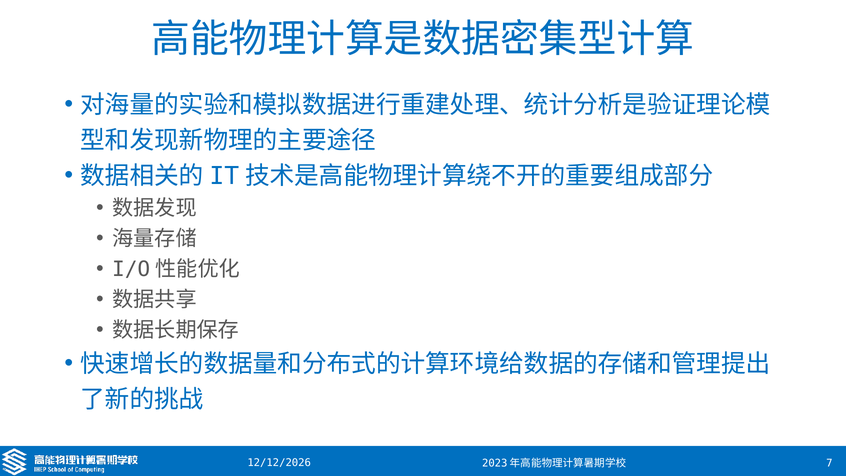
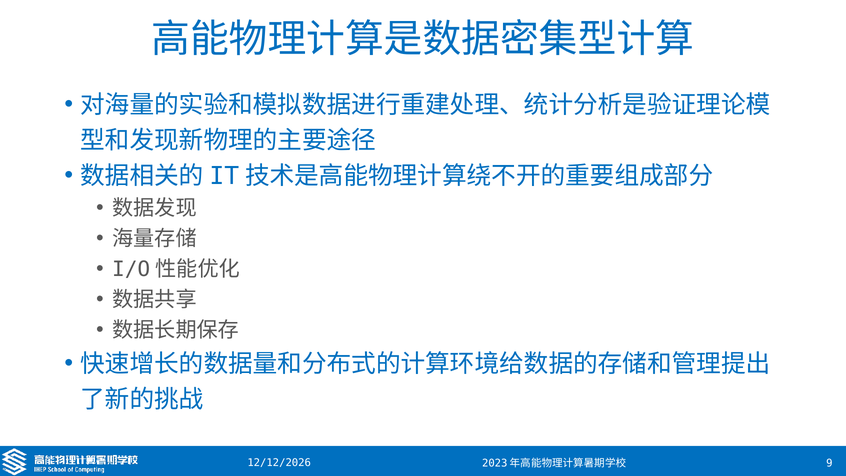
7: 7 -> 9 (829, 463)
